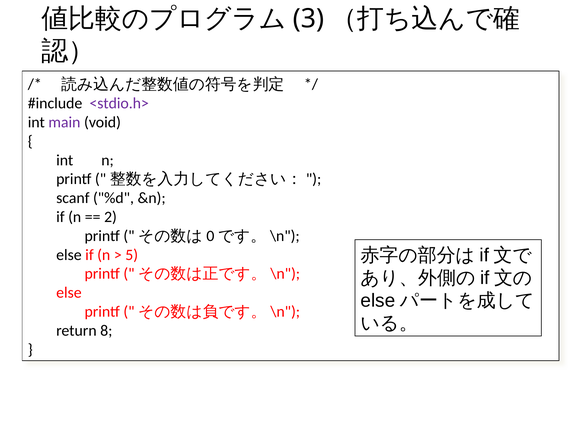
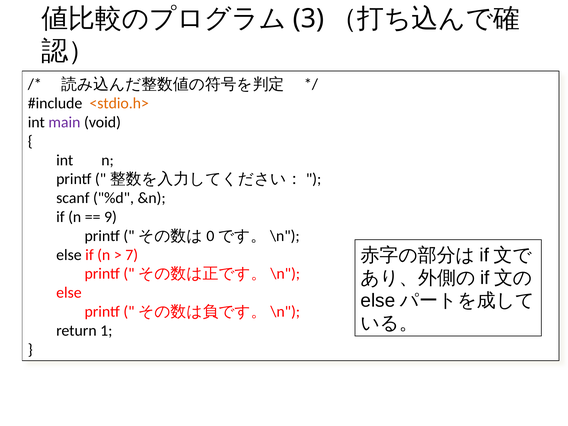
<stdio.h> colour: purple -> orange (119, 103)
2: 2 -> 9 (110, 217)
5: 5 -> 7 (132, 255)
8: 8 -> 1 (106, 331)
